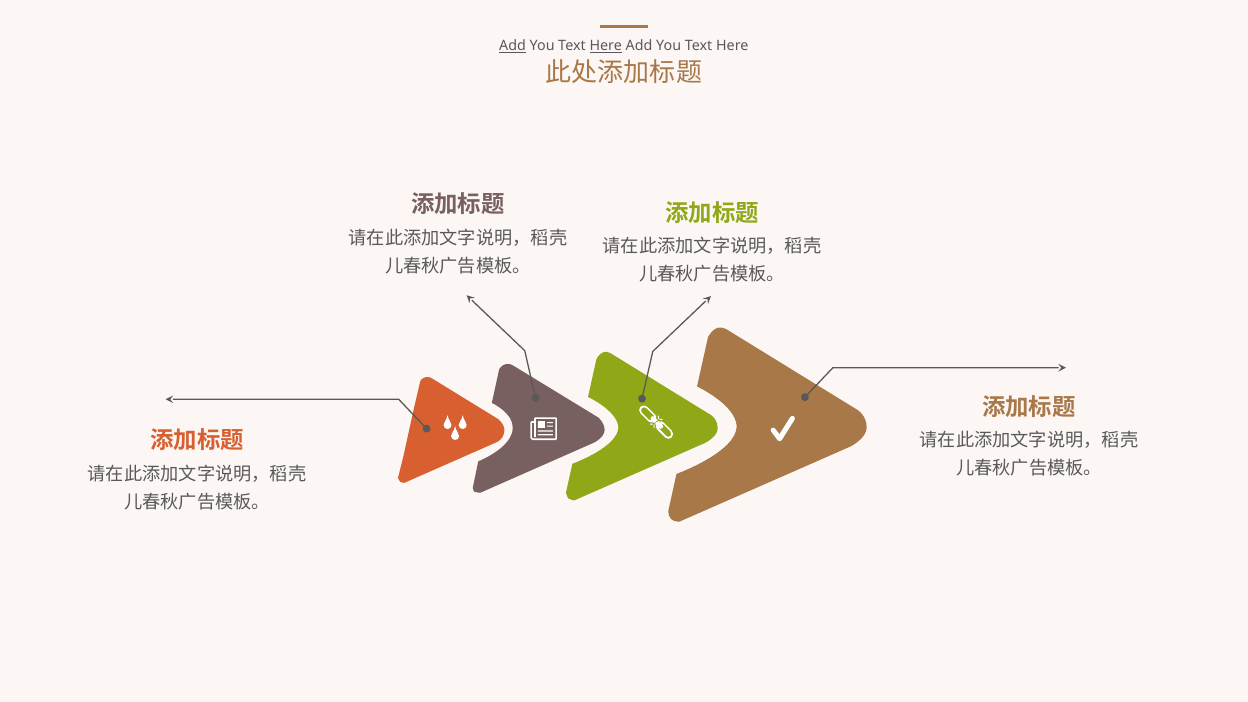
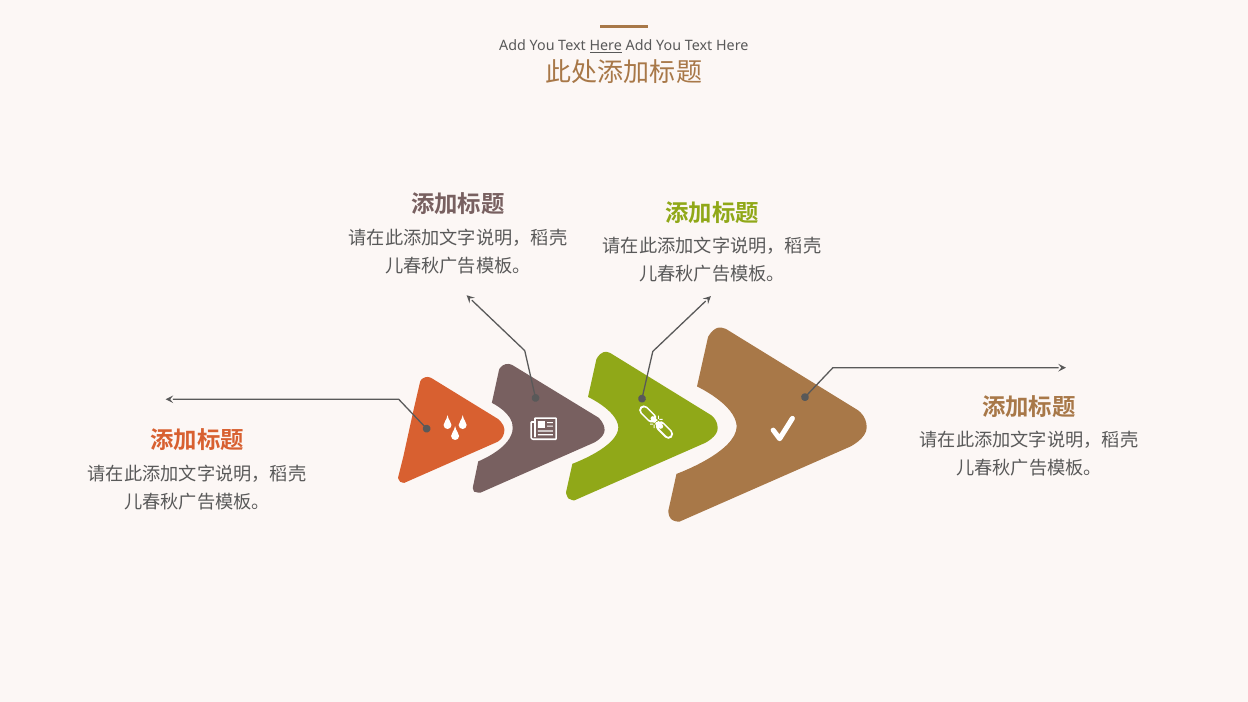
Add underline: present -> none (513, 46)
